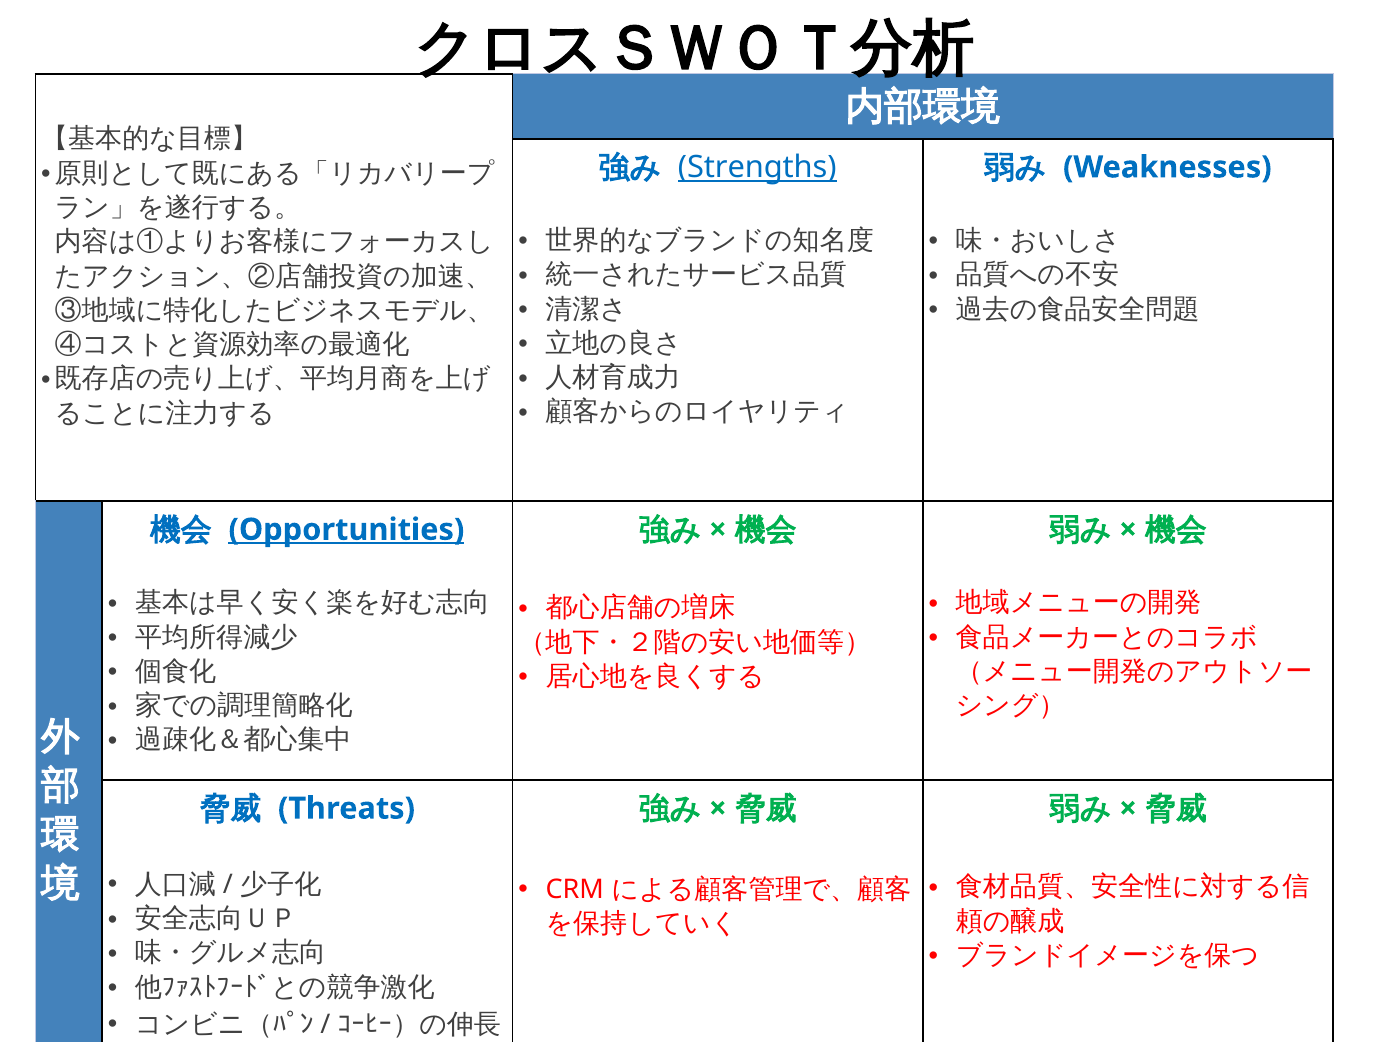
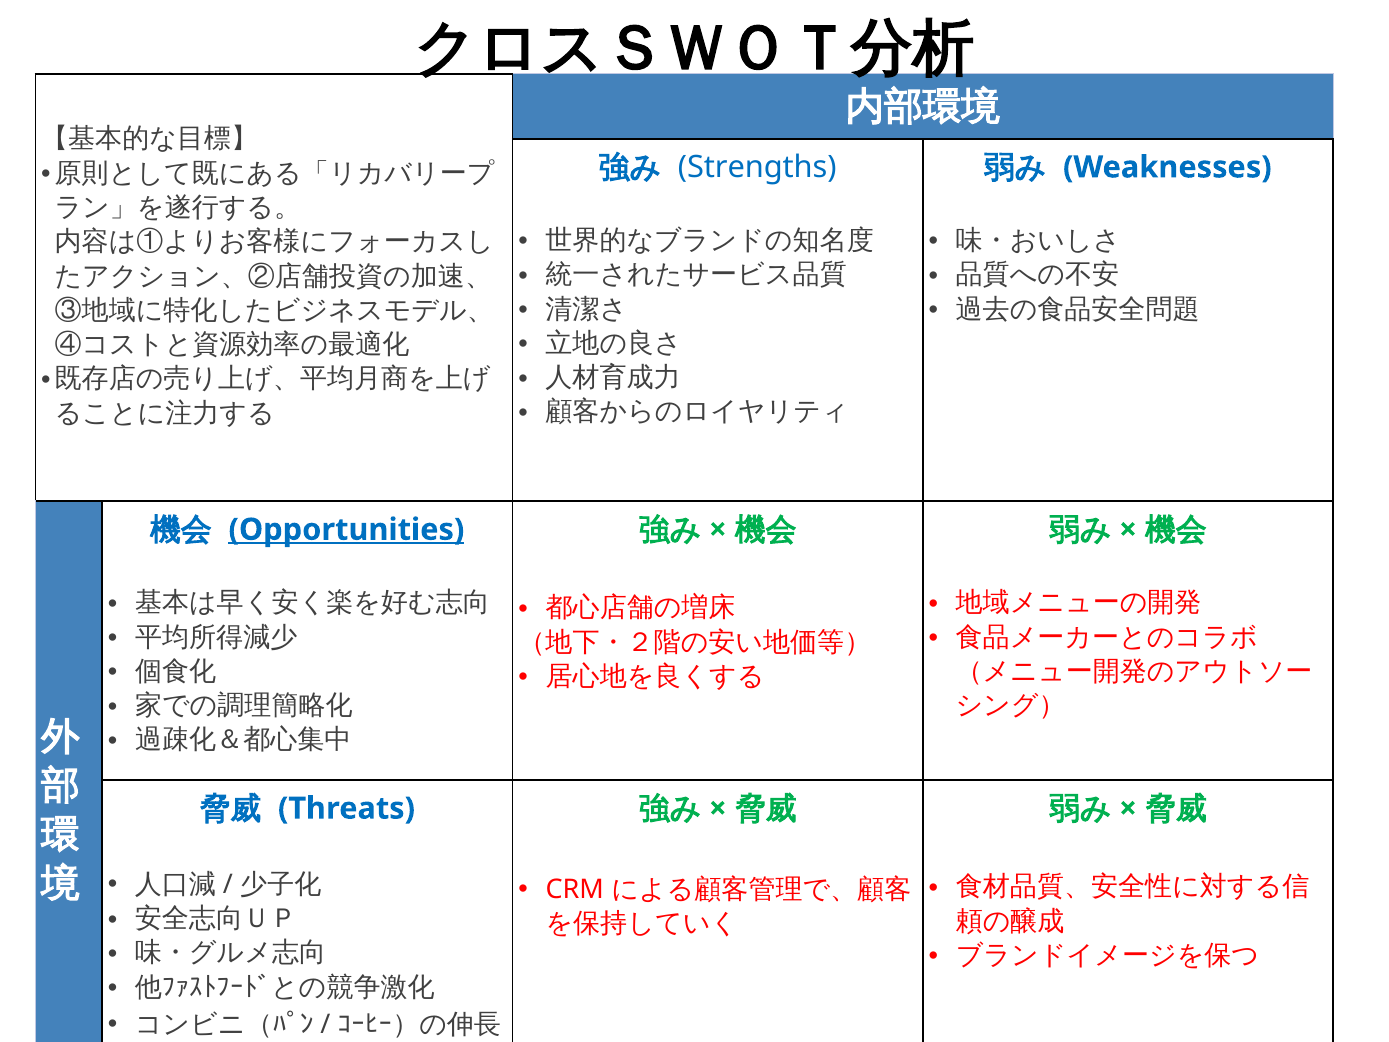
Strengths underline: present -> none (757, 167)
